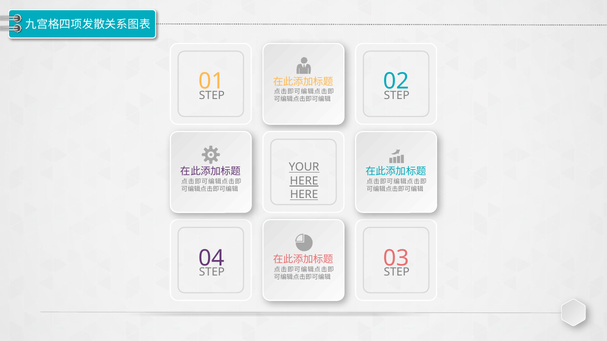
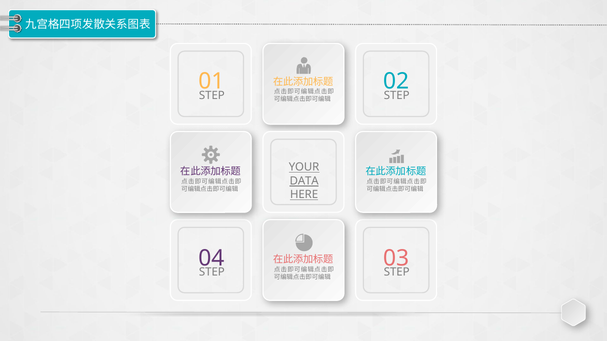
HERE: HERE -> DATA (304, 181)
